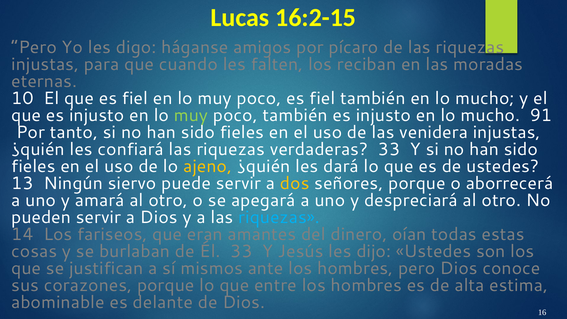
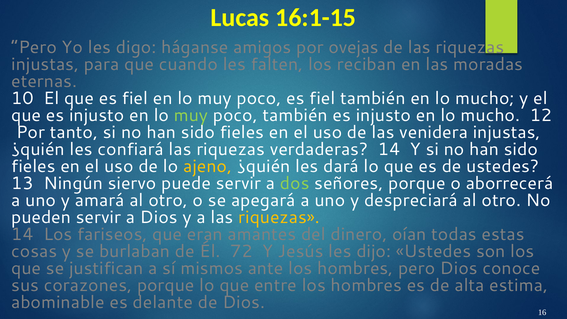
16:2-15: 16:2-15 -> 16:1-15 (316, 18)
pícaro: pícaro -> ovejas (354, 47)
91: 91 -> 12 (541, 115)
verdaderas 33: 33 -> 14 (389, 149)
dos colour: yellow -> light green (295, 183)
riquezas colour: light blue -> yellow (279, 217)
Él 33: 33 -> 72 (241, 251)
